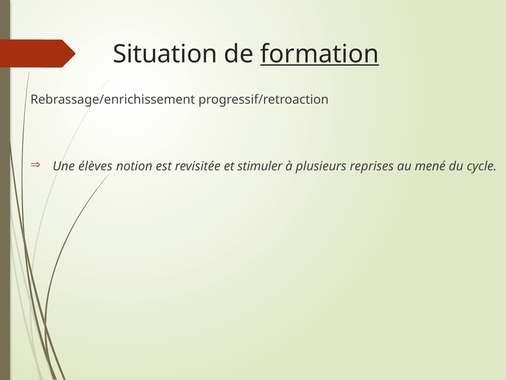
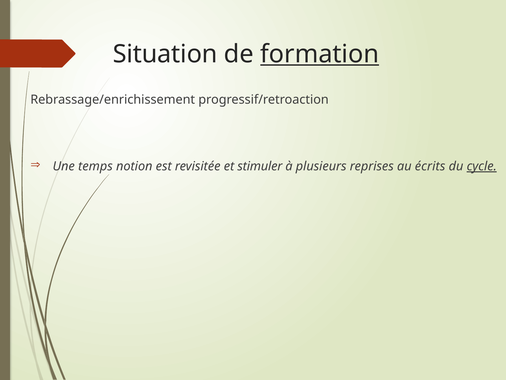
élèves: élèves -> temps (95, 166)
mené: mené -> écrits (430, 166)
cycle underline: none -> present (482, 166)
